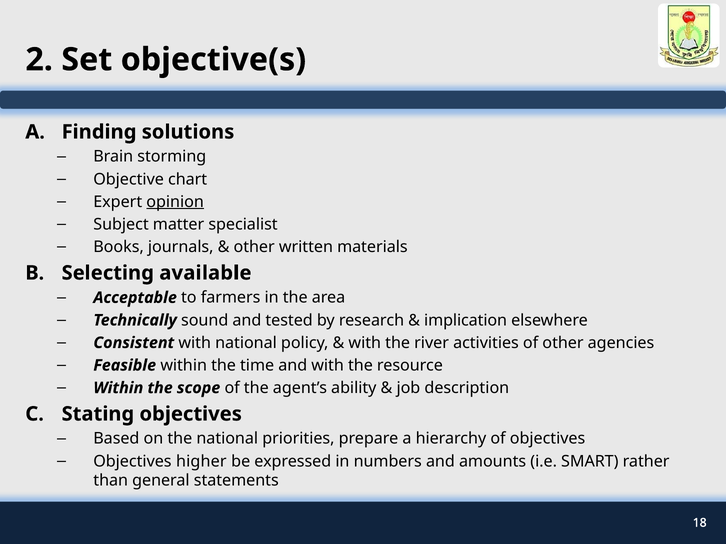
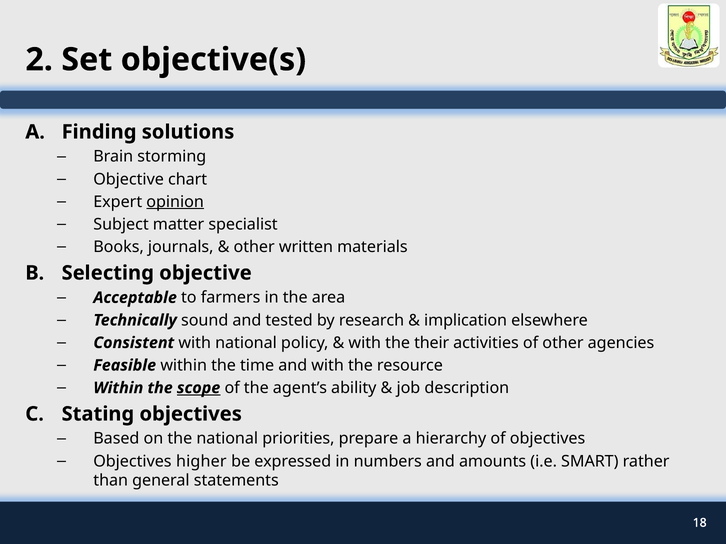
Selecting available: available -> objective (205, 273)
river: river -> their (432, 343)
scope underline: none -> present (199, 388)
